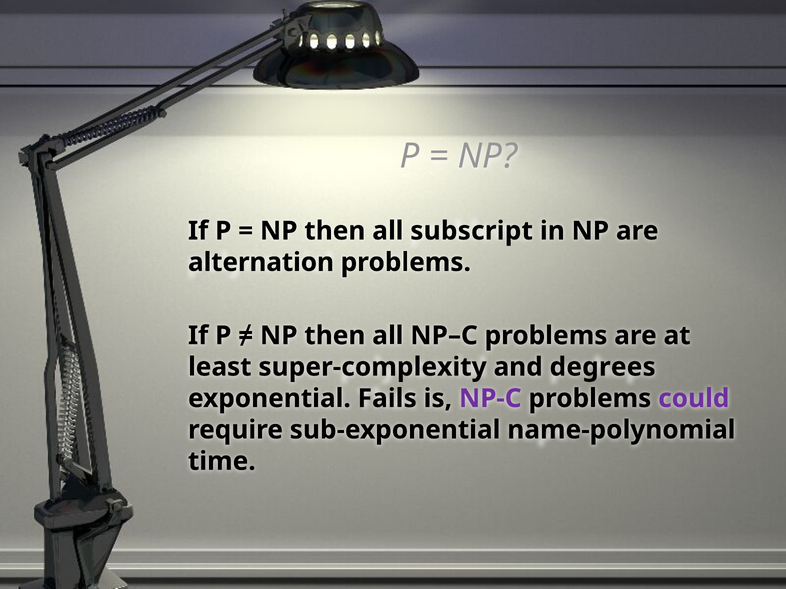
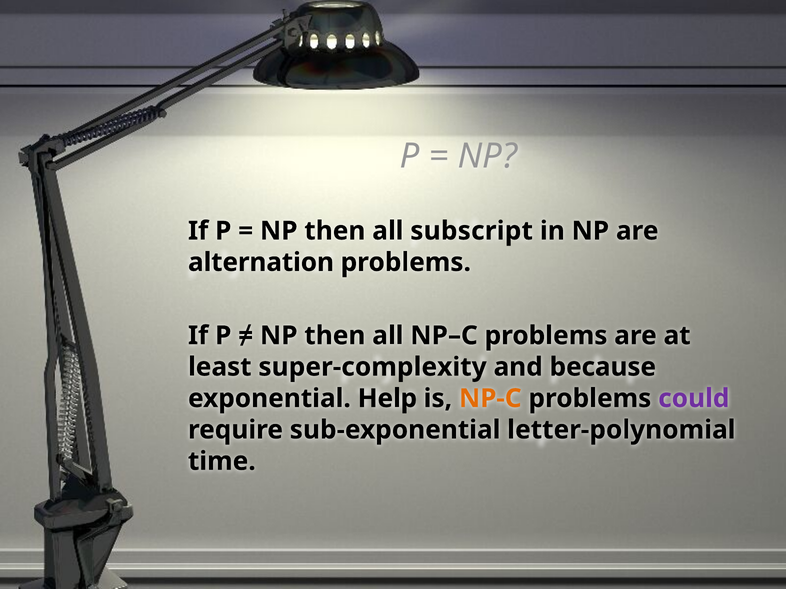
degrees: degrees -> because (603, 367)
Fails: Fails -> Help (387, 399)
NP-C colour: purple -> orange (490, 399)
name-polynomial: name-polynomial -> letter-polynomial (621, 430)
